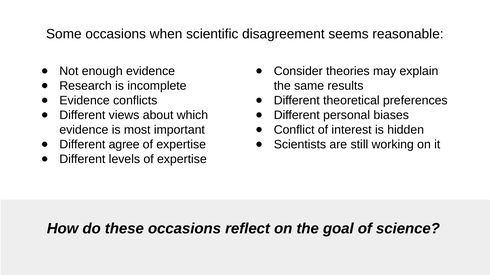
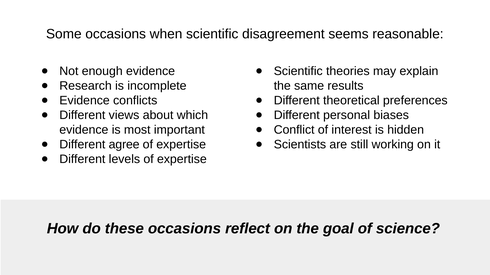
Consider: Consider -> Scientific (298, 71)
